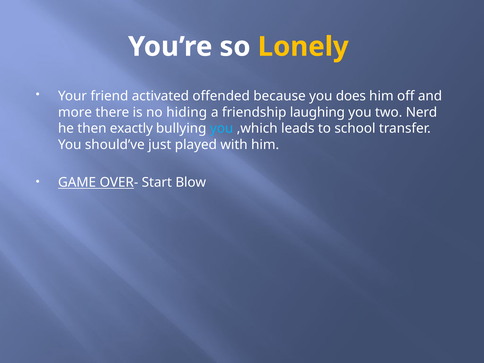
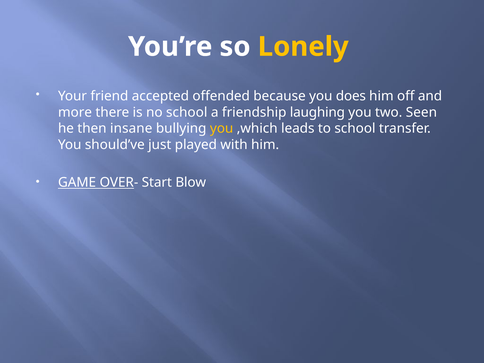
activated: activated -> accepted (160, 96)
no hiding: hiding -> school (187, 112)
Nerd: Nerd -> Seen (421, 112)
exactly: exactly -> insane (131, 128)
you colour: light blue -> yellow (222, 128)
